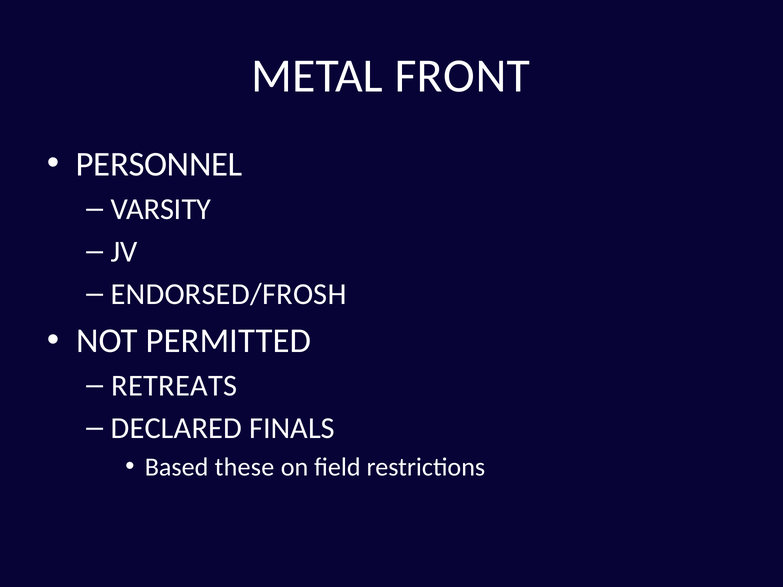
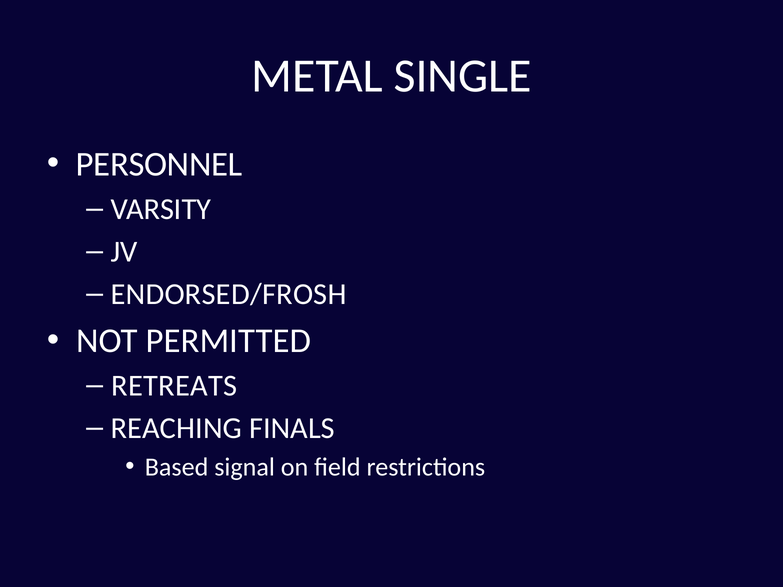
FRONT: FRONT -> SINGLE (463, 76)
DECLARED: DECLARED -> REACHING (176, 429)
these: these -> signal (245, 467)
